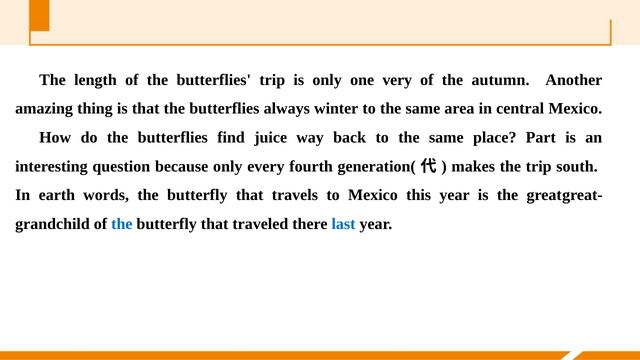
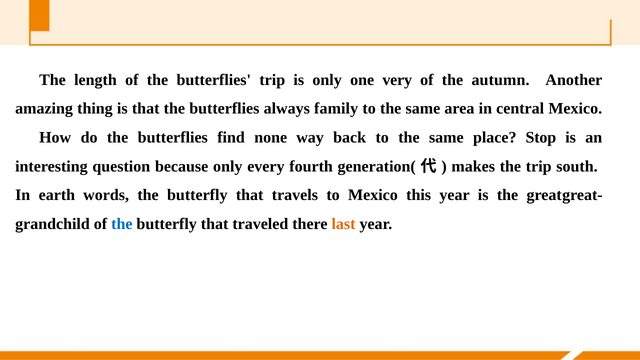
winter: winter -> family (336, 109)
juice: juice -> none (271, 137)
Part: Part -> Stop (541, 137)
last colour: blue -> orange (344, 224)
